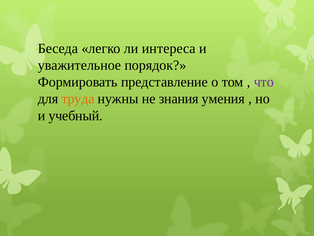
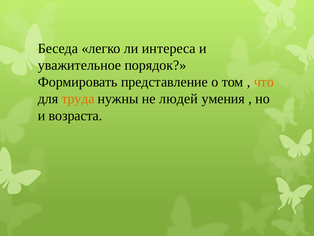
что colour: purple -> orange (264, 82)
знания: знания -> людей (179, 99)
учебный: учебный -> возраста (76, 115)
